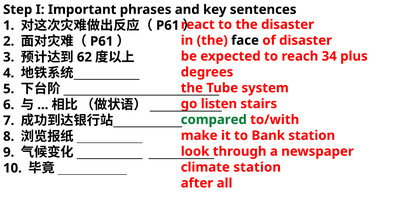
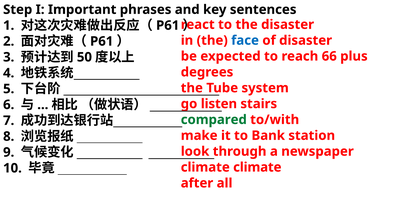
face colour: black -> blue (245, 40)
34: 34 -> 66 (329, 56)
62: 62 -> 50 (84, 57)
climate station: station -> climate (257, 167)
